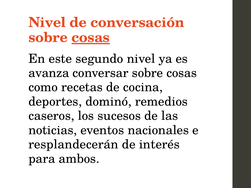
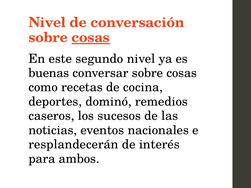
avanza: avanza -> buenas (49, 73)
